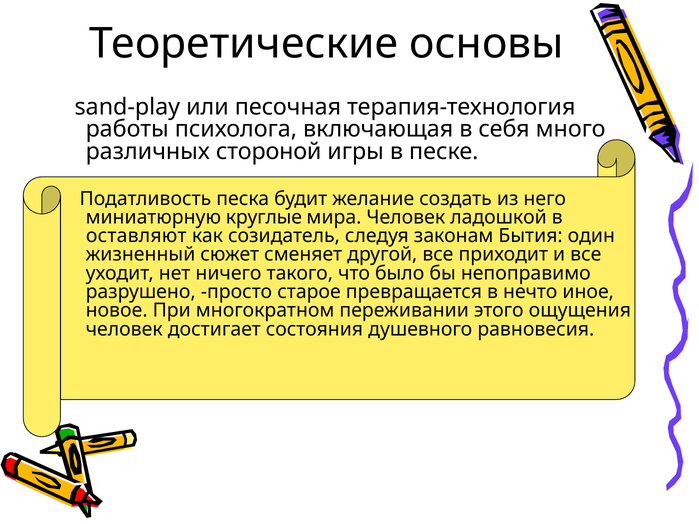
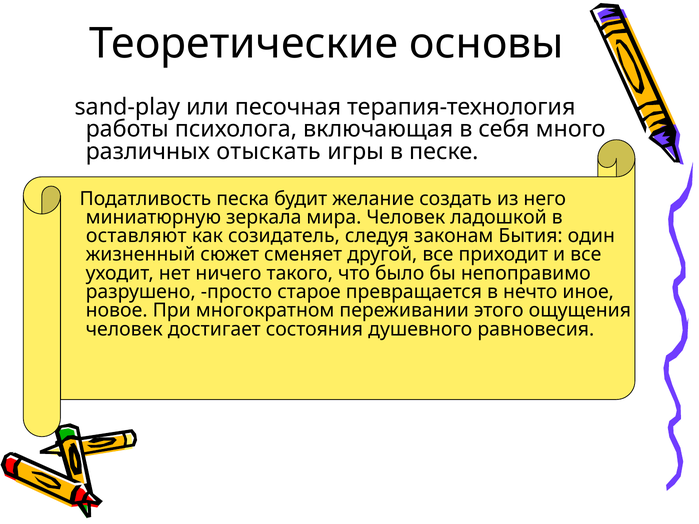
стороной: стороной -> отыскать (268, 152)
круглые: круглые -> зеркала (264, 217)
